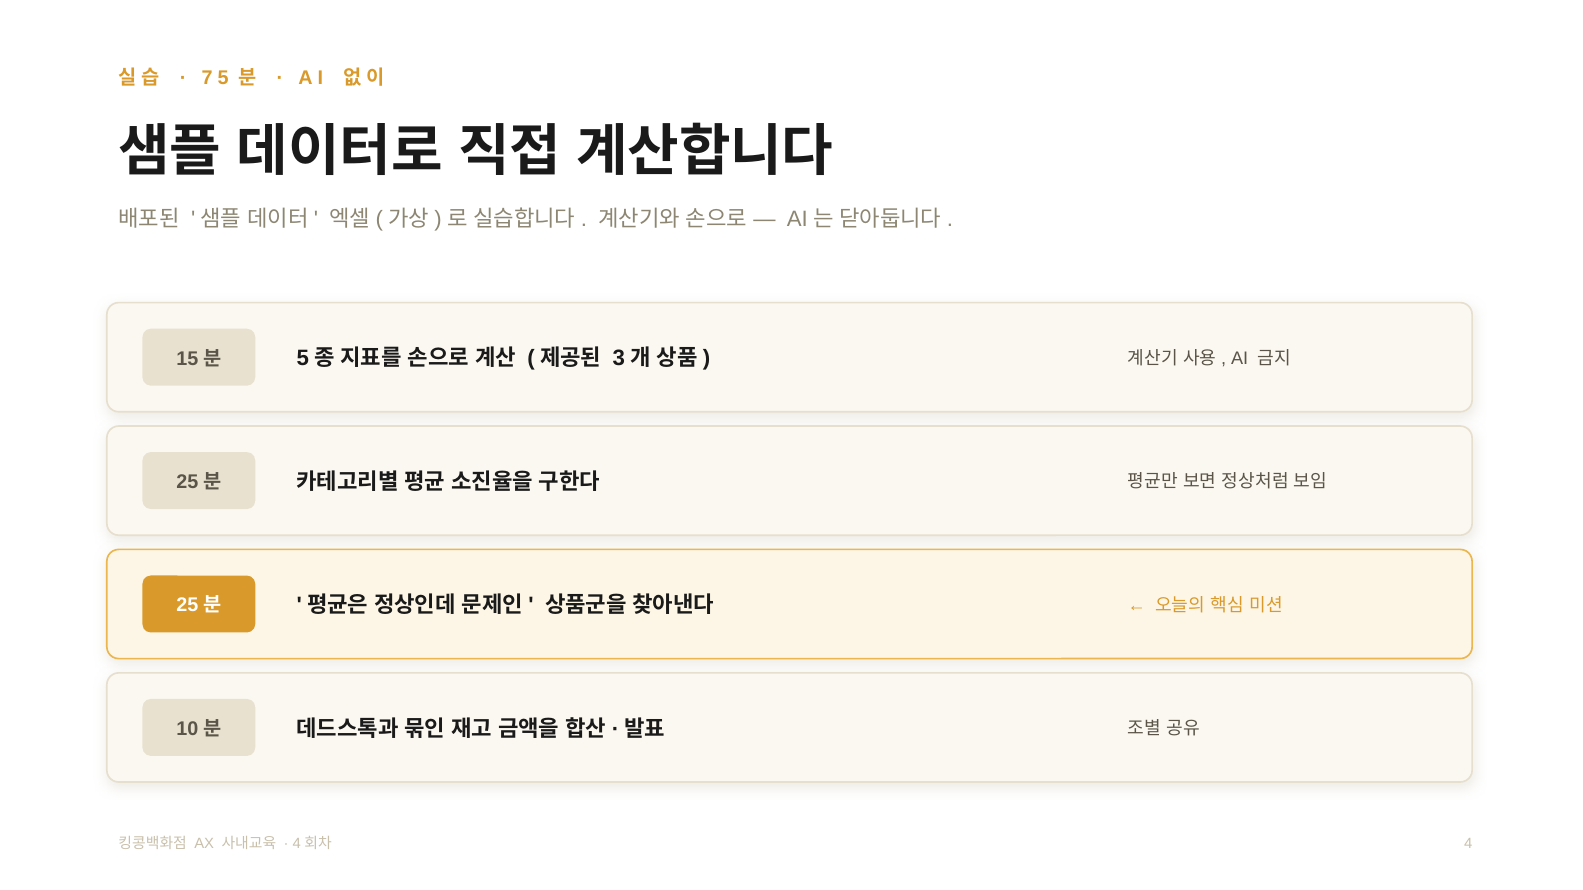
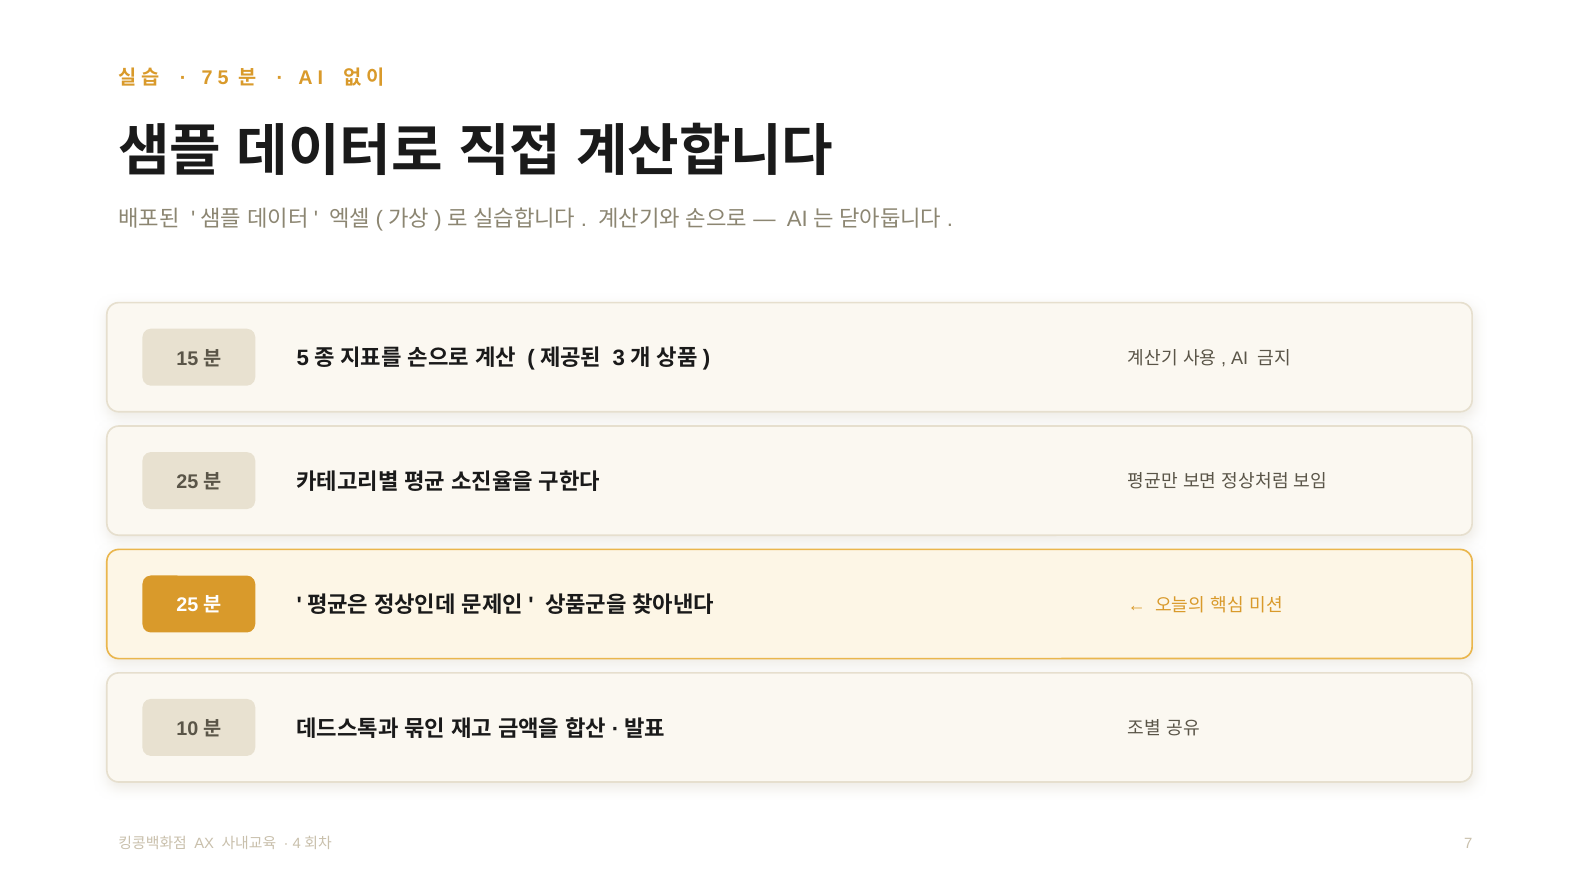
4: 4 -> 7 (1468, 844)
